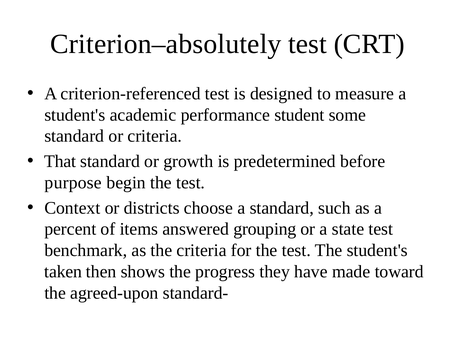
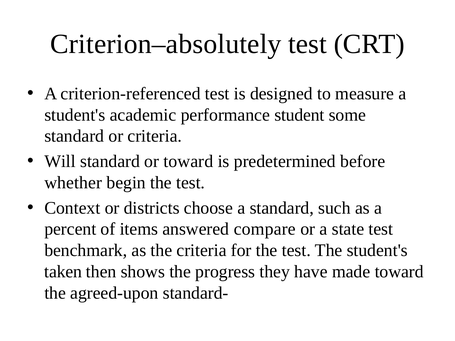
That: That -> Will (60, 162)
or growth: growth -> toward (188, 162)
purpose: purpose -> whether (73, 183)
grouping: grouping -> compare (265, 229)
